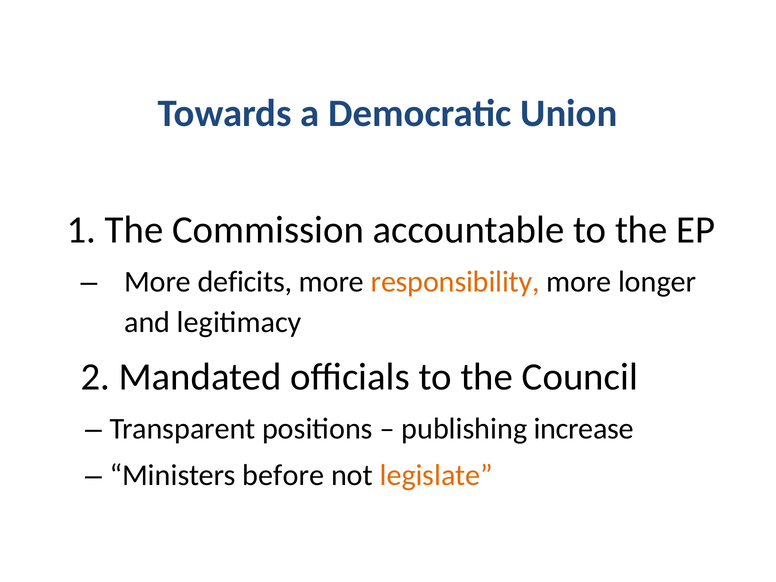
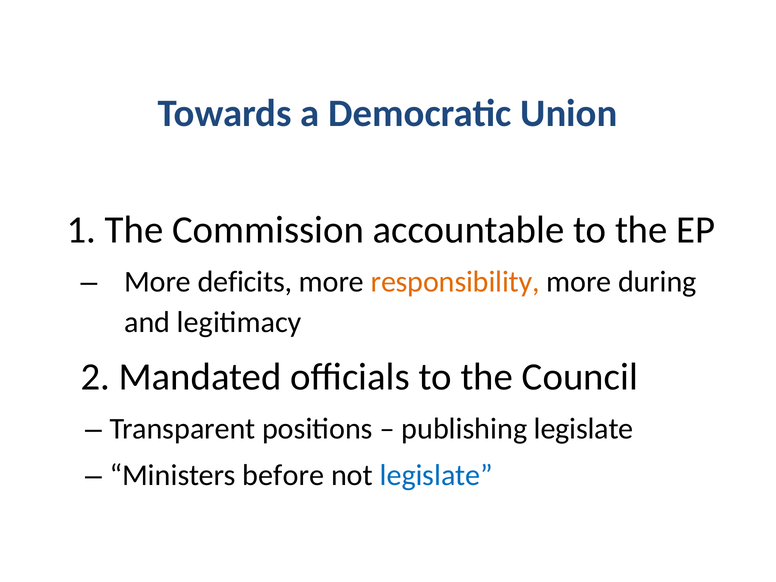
longer: longer -> during (657, 282)
publishing increase: increase -> legislate (584, 429)
legislate colour: orange -> blue (436, 475)
